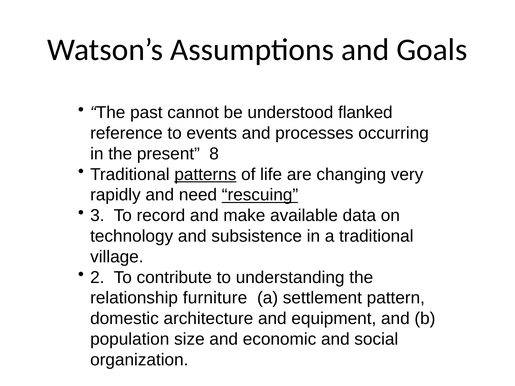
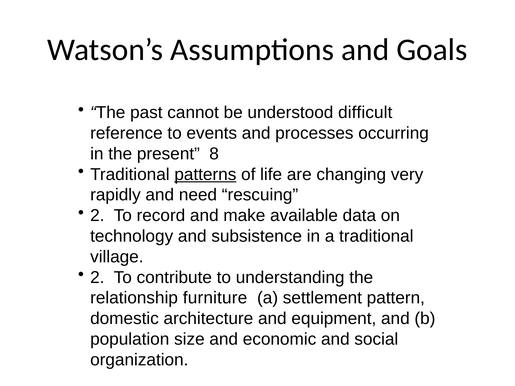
flanked: flanked -> difficult (365, 113)
rescuing underline: present -> none (260, 195)
3: 3 -> 2 (97, 216)
